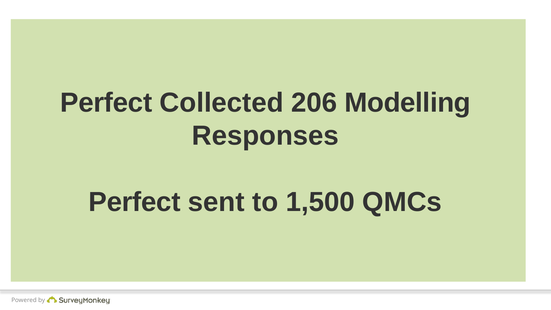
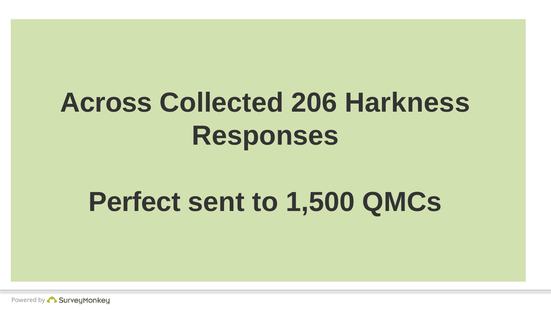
Perfect: Perfect -> Across (106, 103)
Modelling: Modelling -> Harkness (407, 103)
